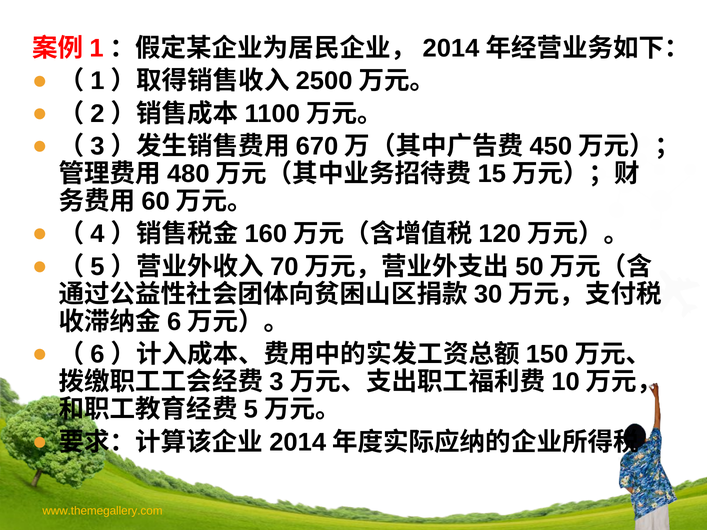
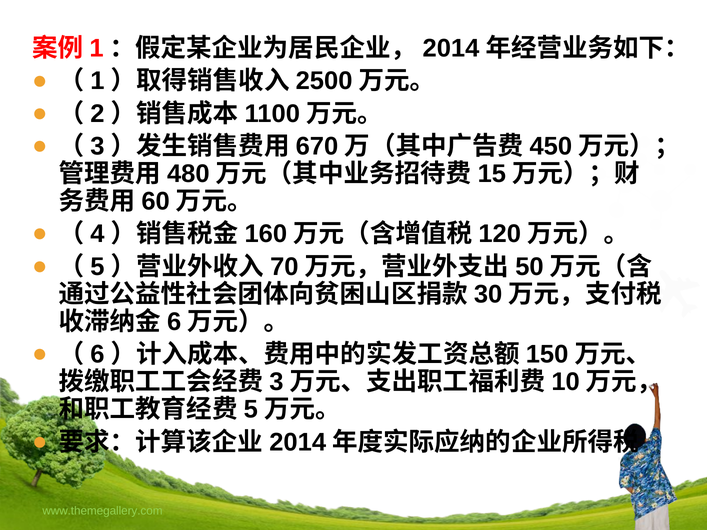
www.themegallery.com colour: yellow -> light green (102, 511)
